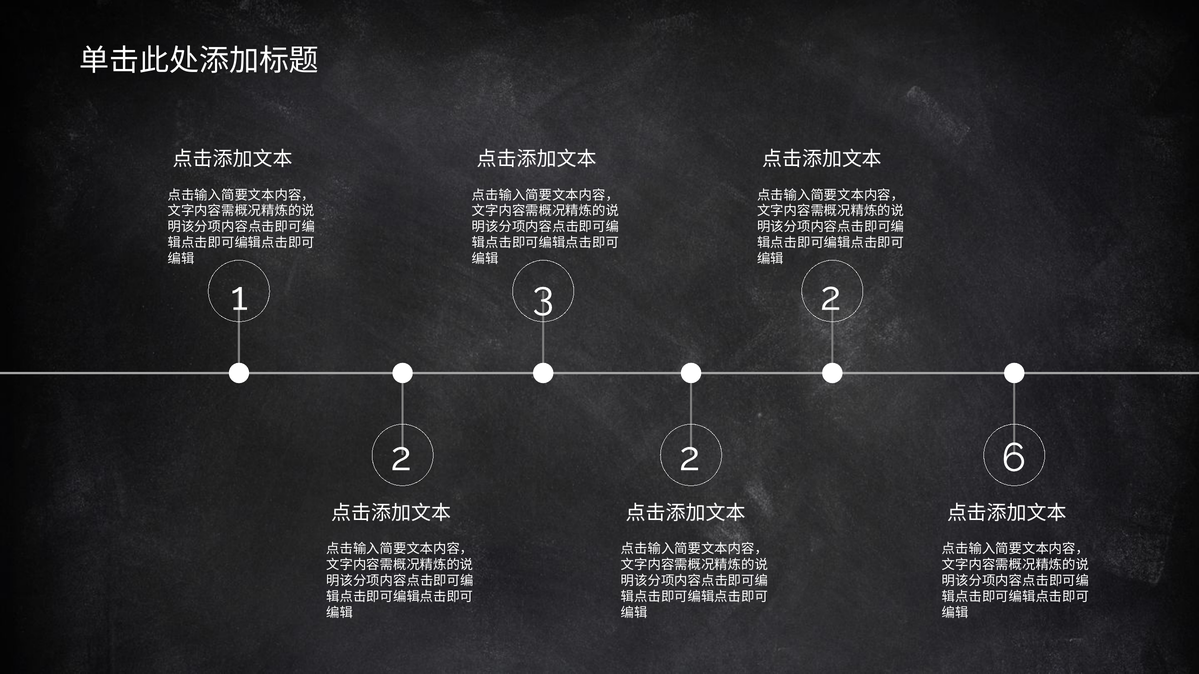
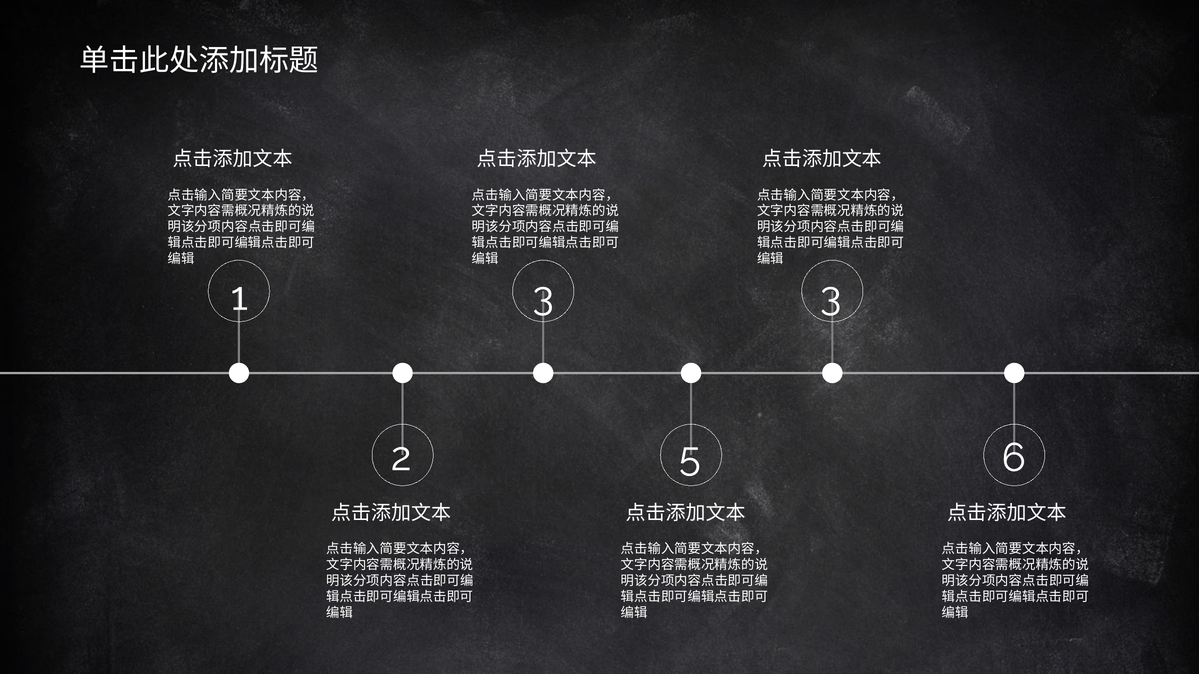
3 2: 2 -> 3 (831, 297)
2: 2 -> 5 (690, 457)
